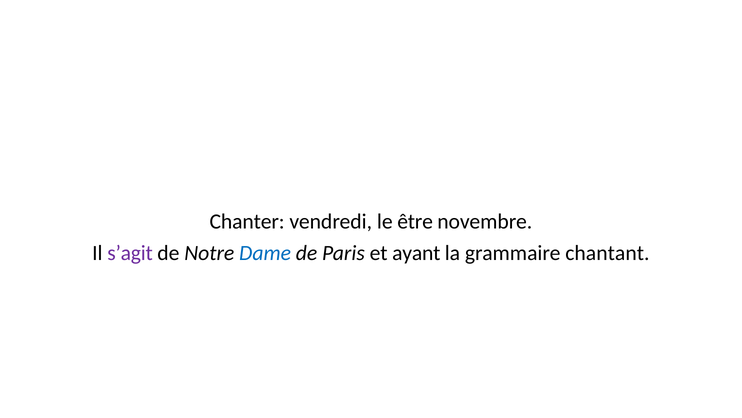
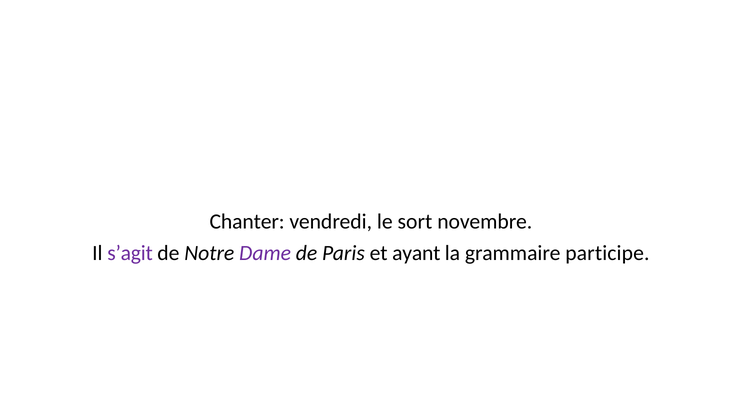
être: être -> sort (415, 221)
Dame colour: blue -> purple (265, 253)
chantant: chantant -> participe (607, 253)
